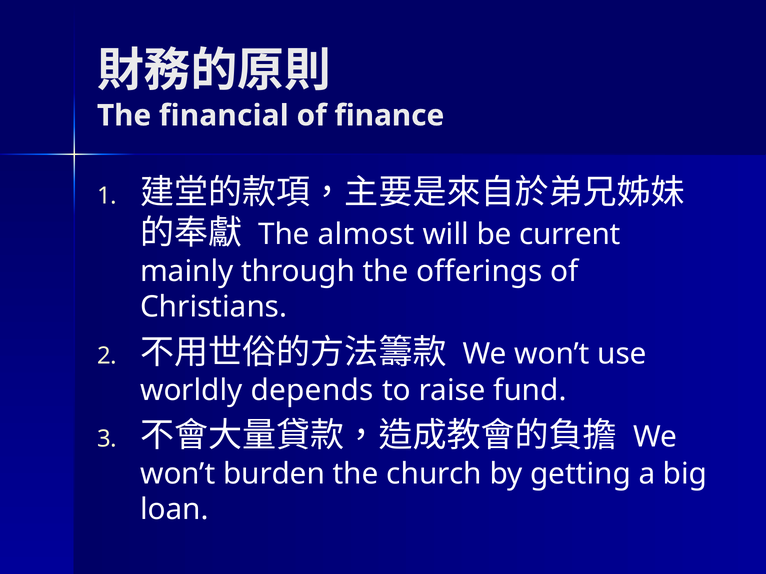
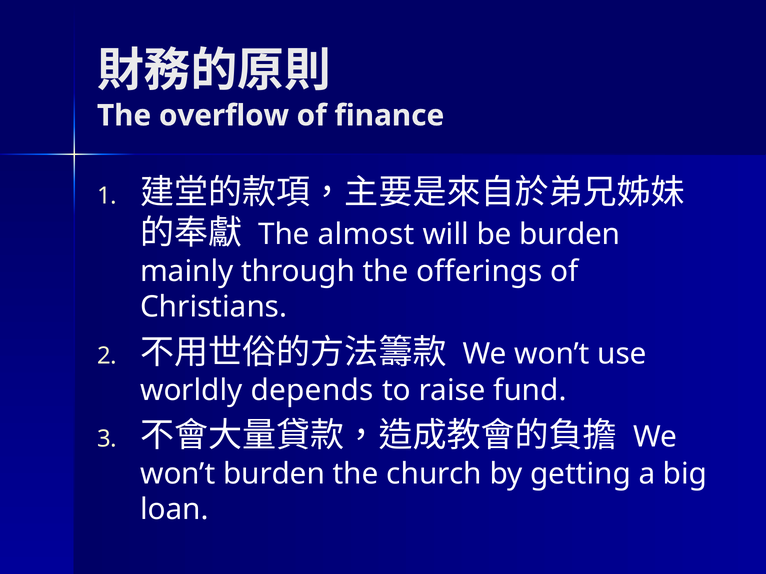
financial: financial -> overflow (224, 116)
be current: current -> burden (570, 235)
